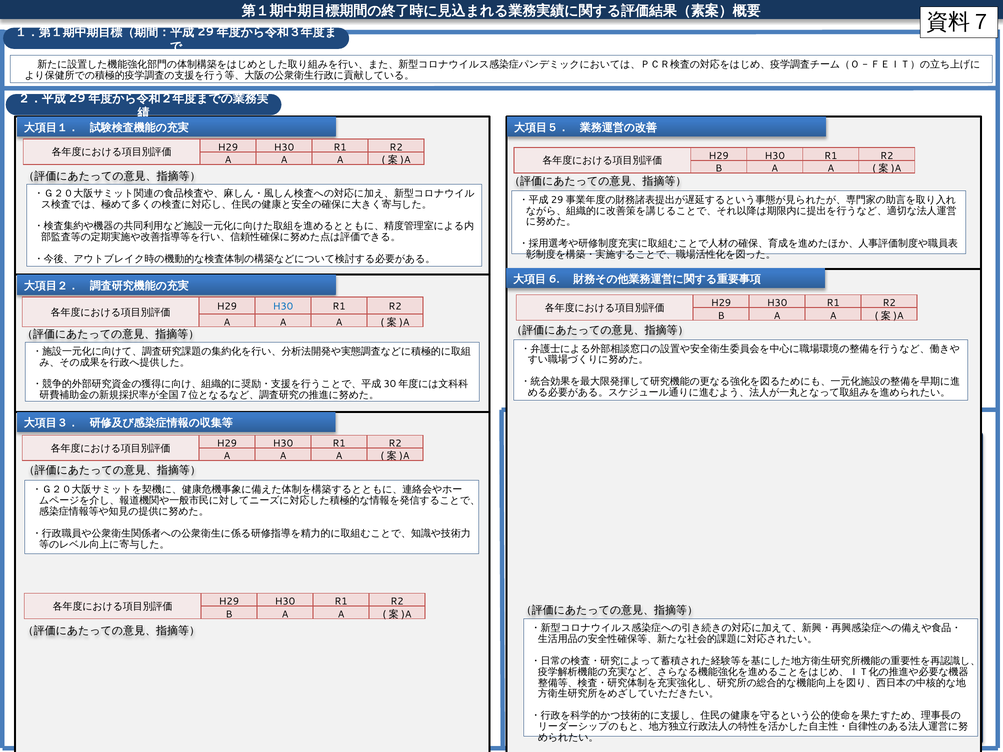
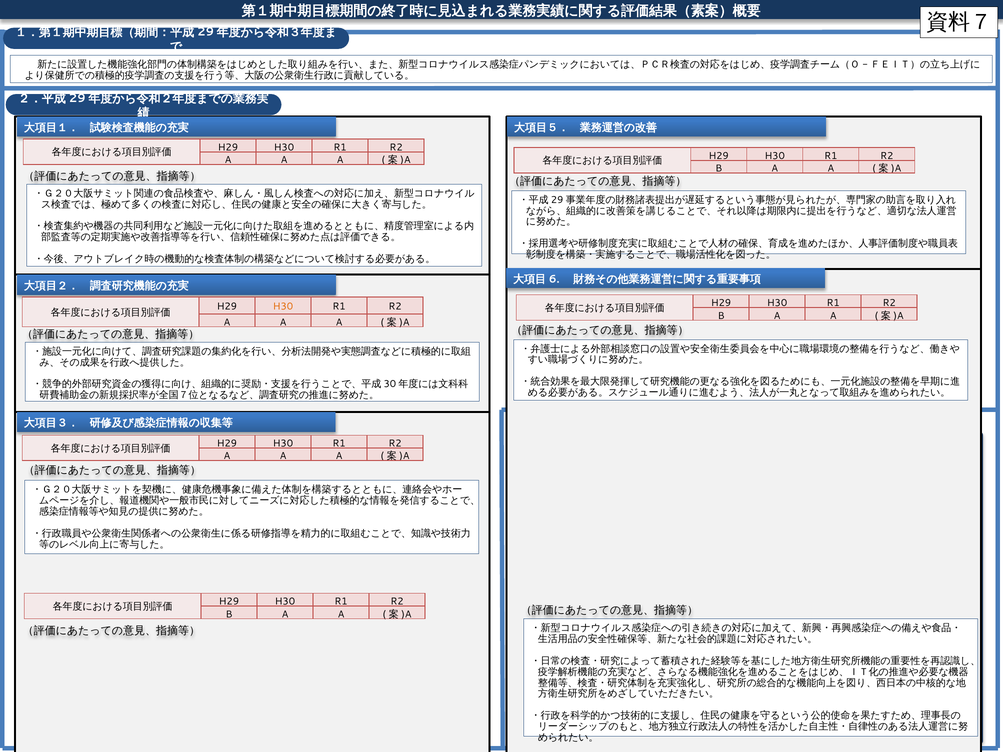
H30 colour: blue -> orange (283, 306)
